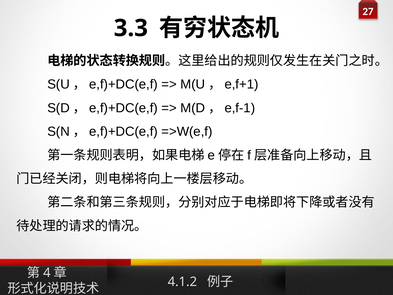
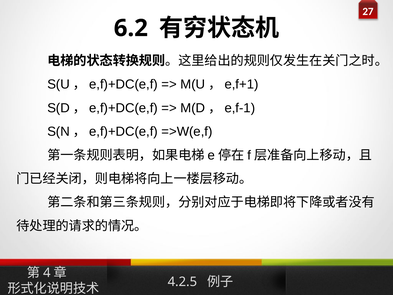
3.3: 3.3 -> 6.2 (131, 28)
4.1.2: 4.1.2 -> 4.2.5 (182, 282)
